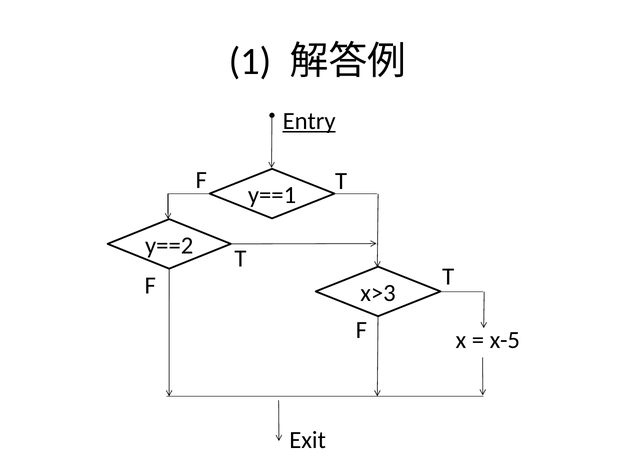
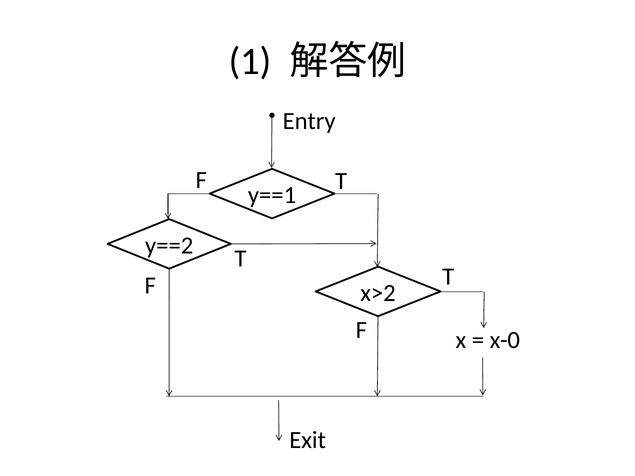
Entry underline: present -> none (309, 121)
x>3: x>3 -> x>2 (378, 293)
x-5: x-5 -> x-0 (505, 340)
